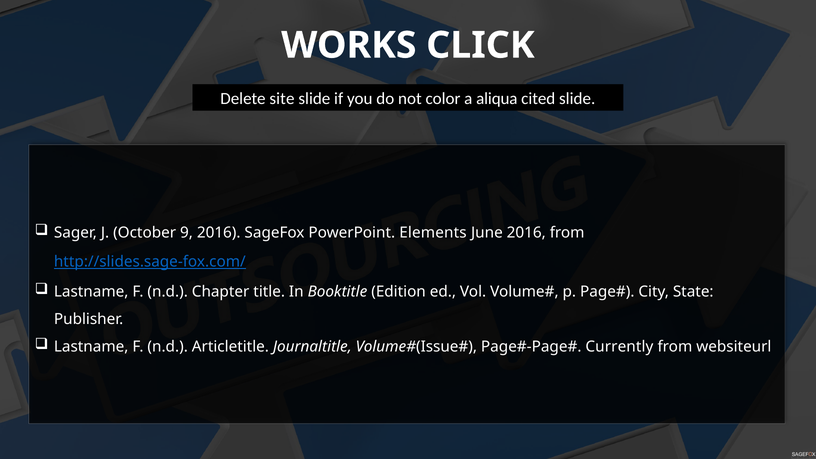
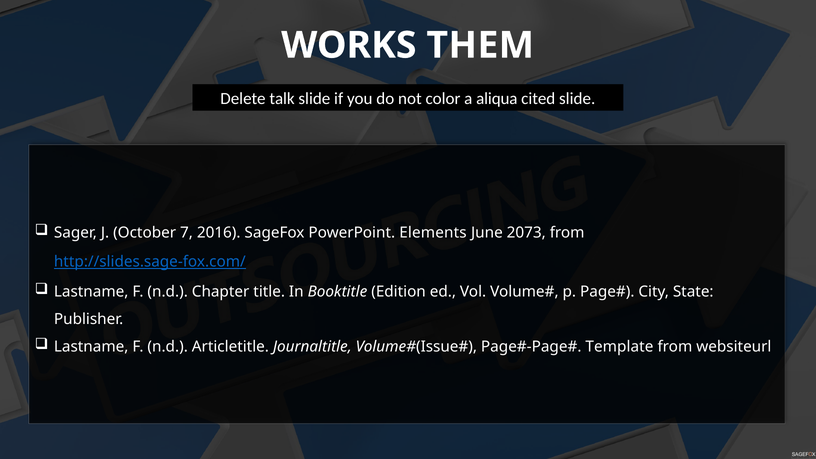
CLICK: CLICK -> THEM (480, 45)
site: site -> talk (282, 99)
9: 9 -> 7 (187, 233)
June 2016: 2016 -> 2073 (526, 233)
Currently: Currently -> Template (619, 347)
